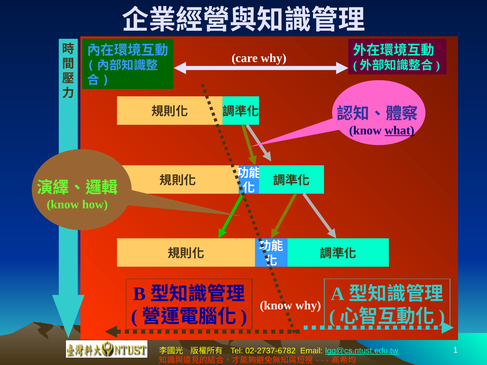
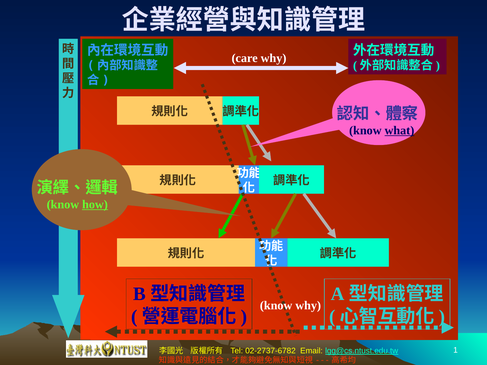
how underline: none -> present (95, 205)
